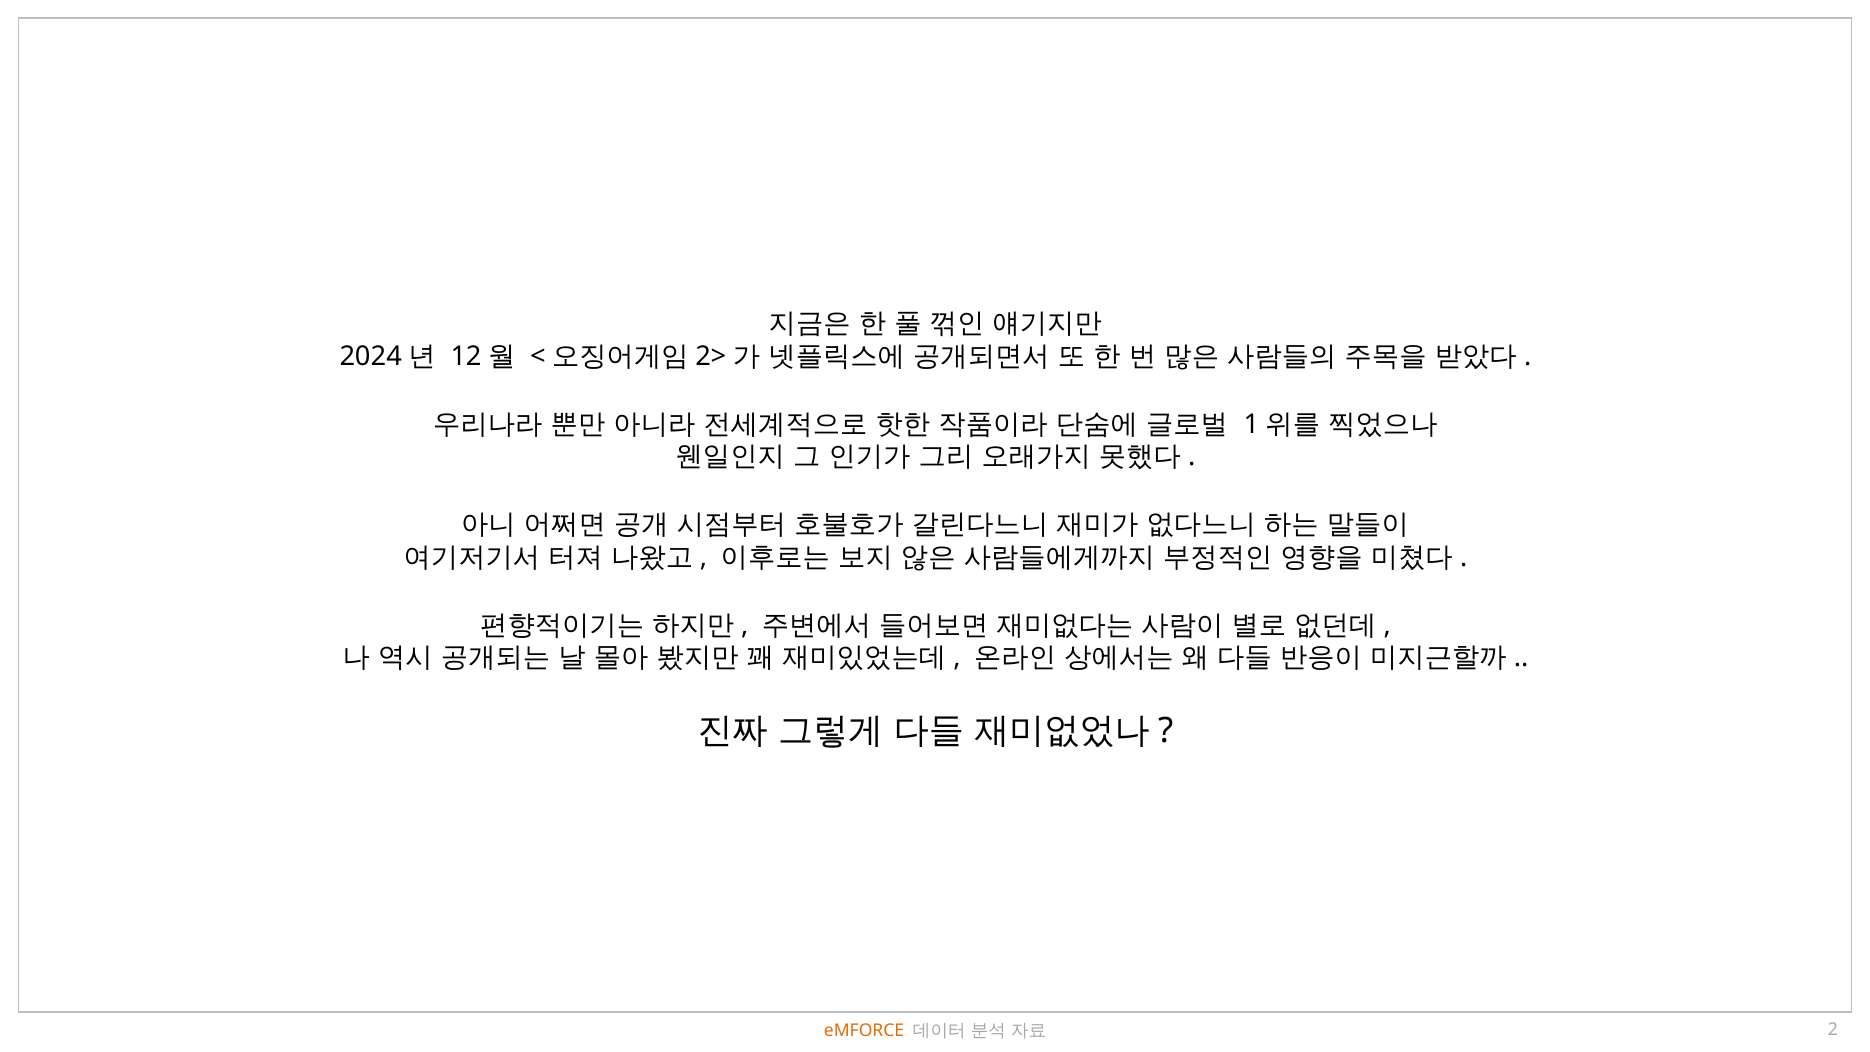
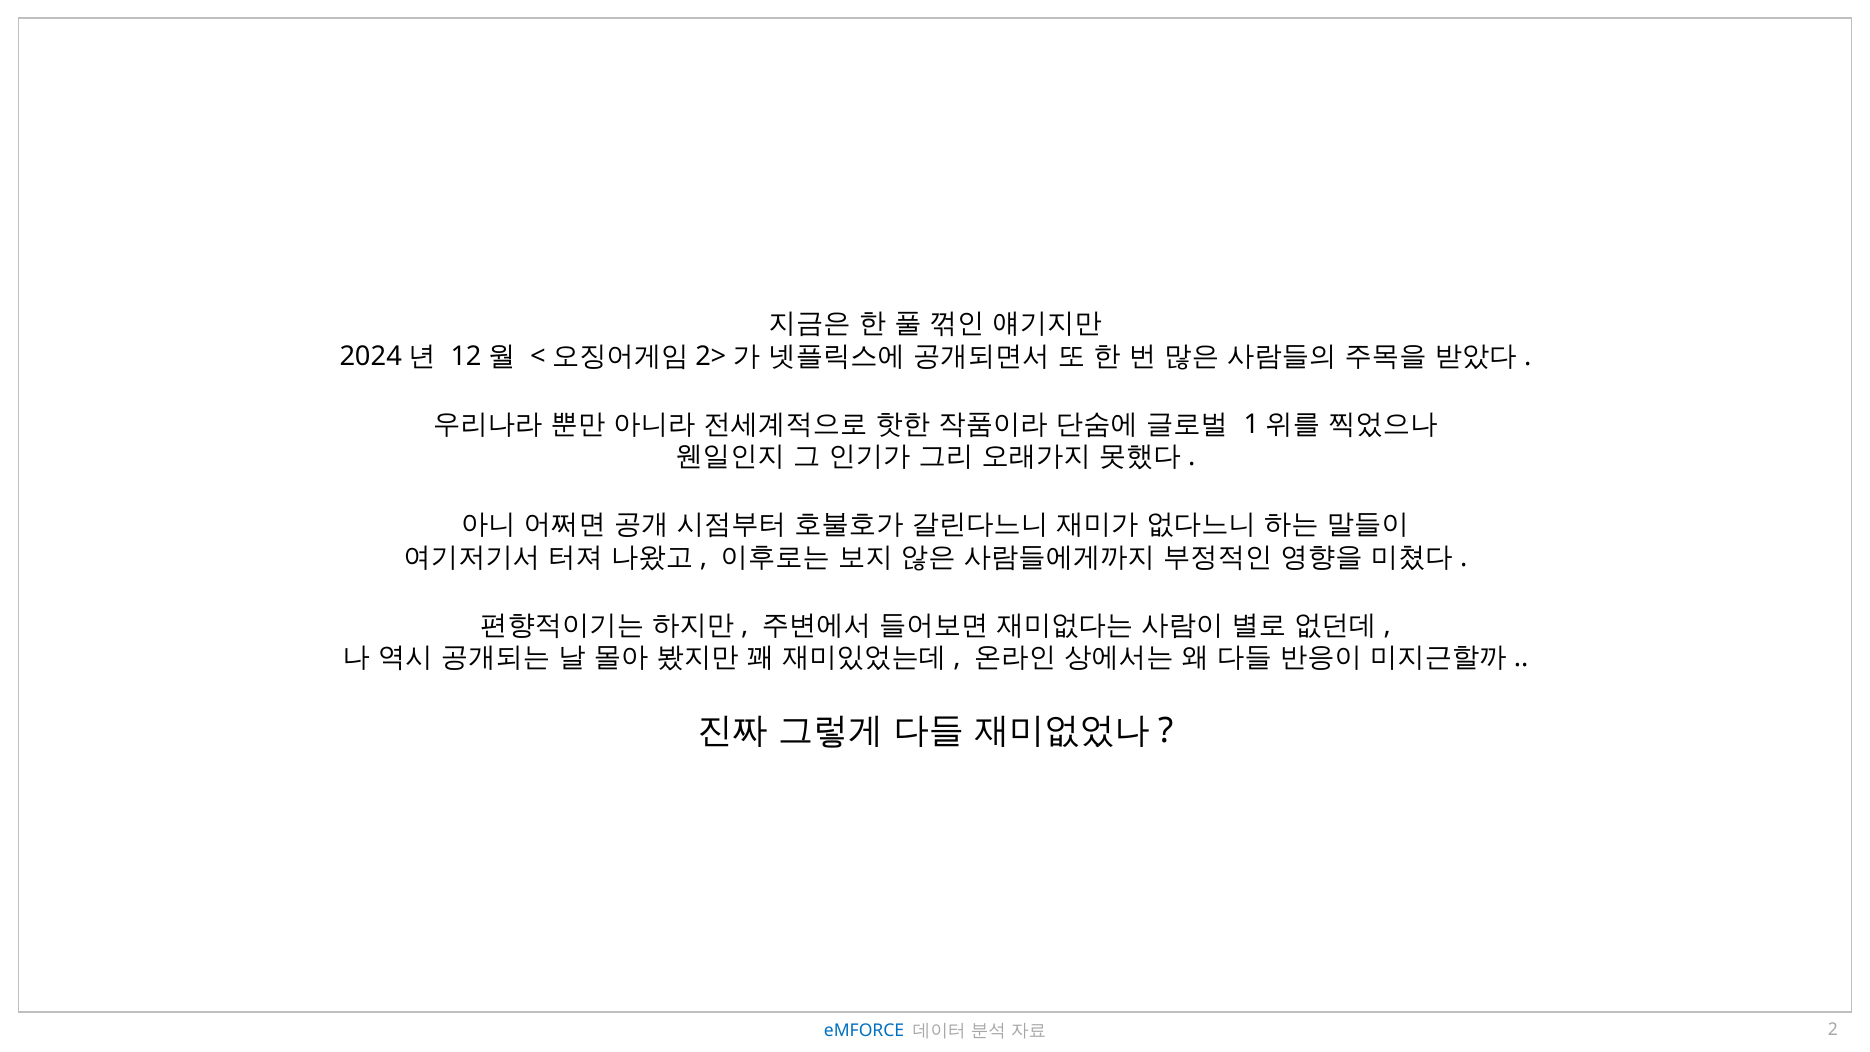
eMFORCE colour: orange -> blue (864, 1031)
